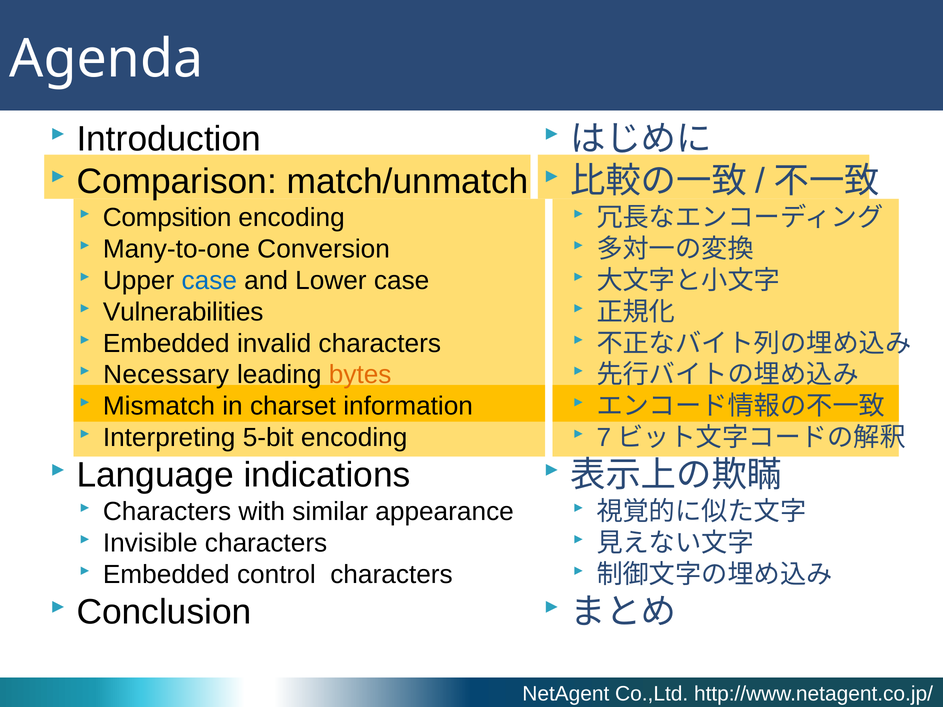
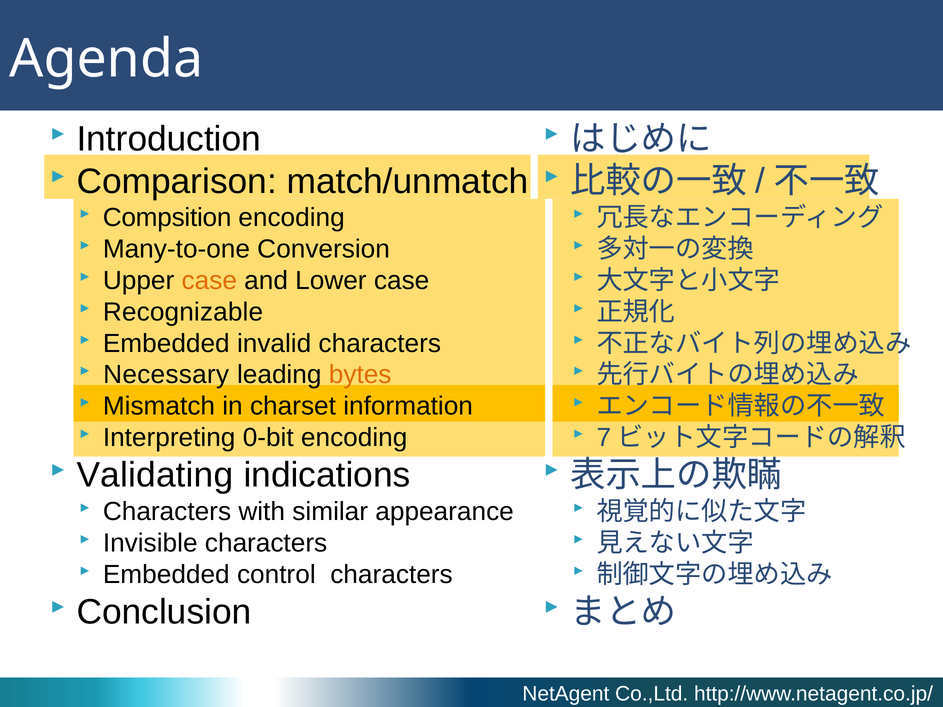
case colour: blue -> orange (209, 281)
Vulnerabilities: Vulnerabilities -> Recognizable (183, 312)
5-bit: 5-bit -> 0-bit (268, 438)
Language: Language -> Validating (155, 475)
